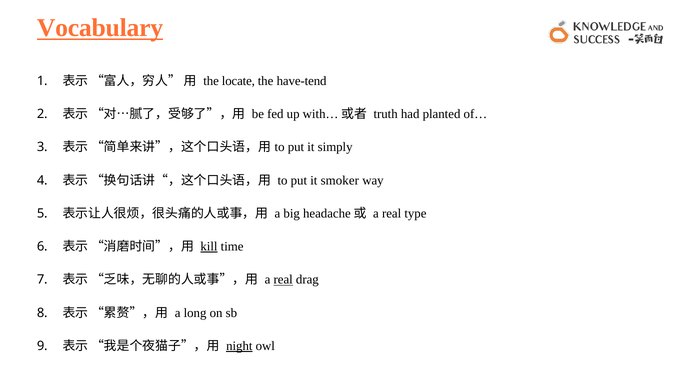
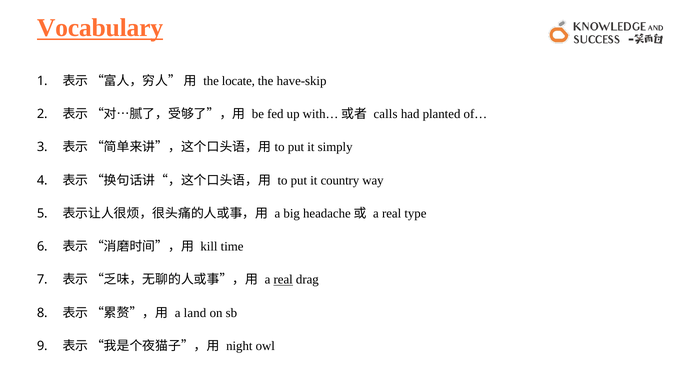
have-tend: have-tend -> have-skip (302, 81)
truth: truth -> calls (386, 114)
smoker: smoker -> country (340, 180)
kill underline: present -> none (209, 247)
long: long -> land (195, 313)
night underline: present -> none (239, 346)
